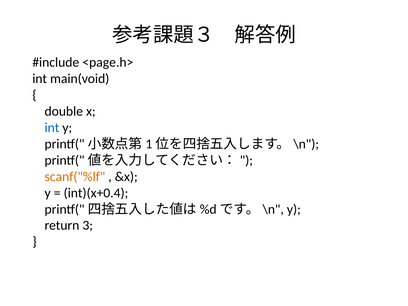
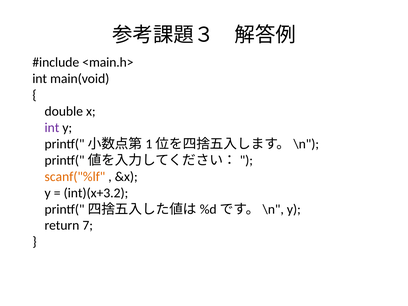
<page.h>: <page.h> -> <main.h> (108, 62)
int colour: blue -> purple (52, 128)
int)(x+0.4: int)(x+0.4 -> int)(x+3.2 (96, 193)
3: 3 -> 7 (88, 226)
